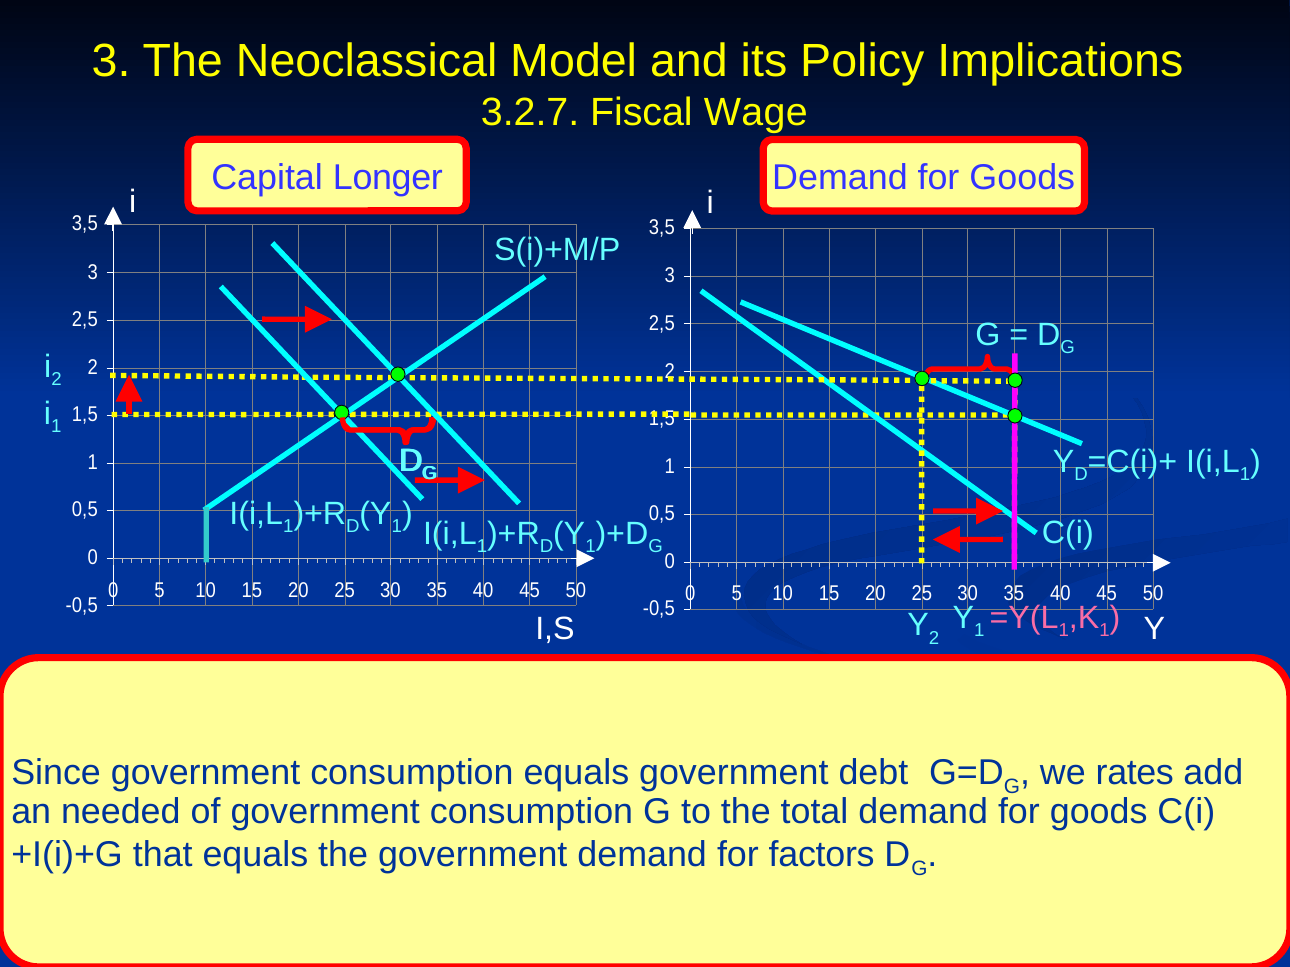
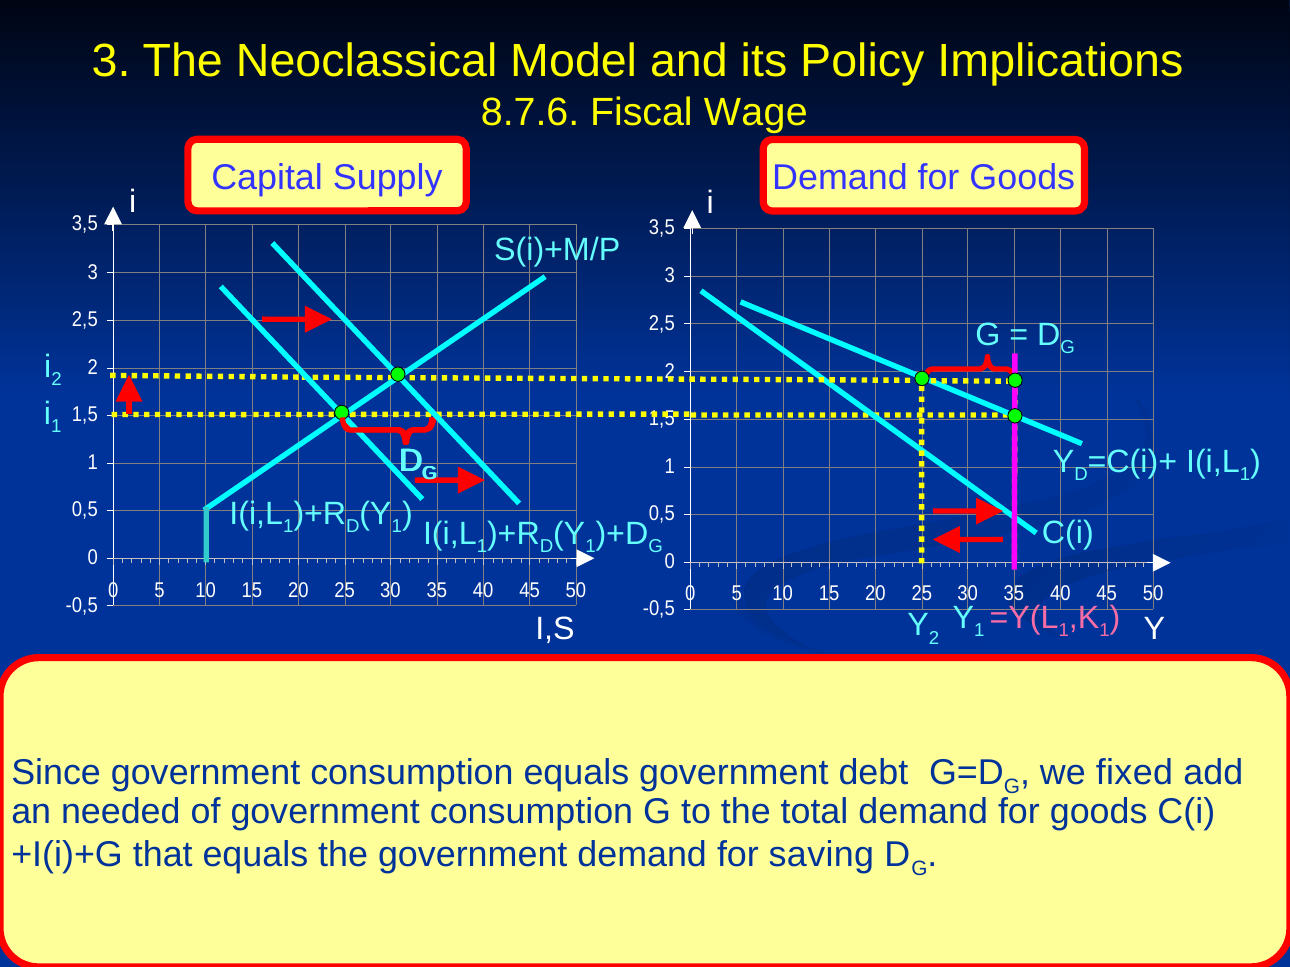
3.2.7: 3.2.7 -> 8.7.6 (530, 113)
Longer: Longer -> Supply (388, 178)
rates: rates -> fixed (1134, 773)
factors: factors -> saving (821, 855)
